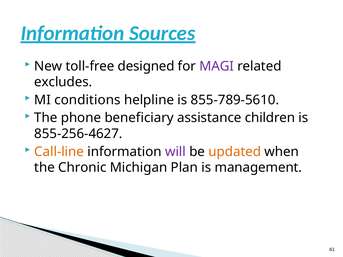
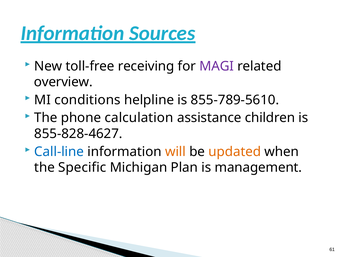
designed: designed -> receiving (146, 66)
excludes: excludes -> overview (63, 82)
beneficiary: beneficiary -> calculation (139, 118)
855-256-4627: 855-256-4627 -> 855-828-4627 (78, 134)
Call-line colour: orange -> blue (59, 152)
will colour: purple -> orange (175, 152)
Chronic: Chronic -> Specific (82, 168)
